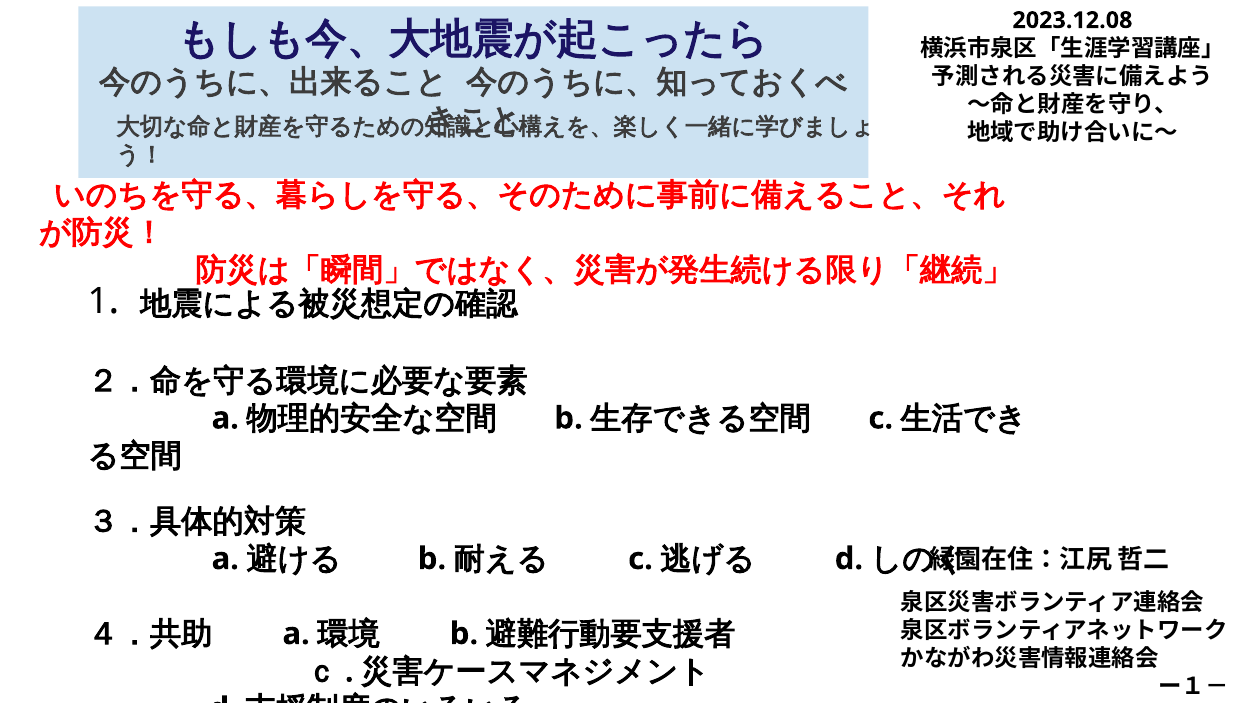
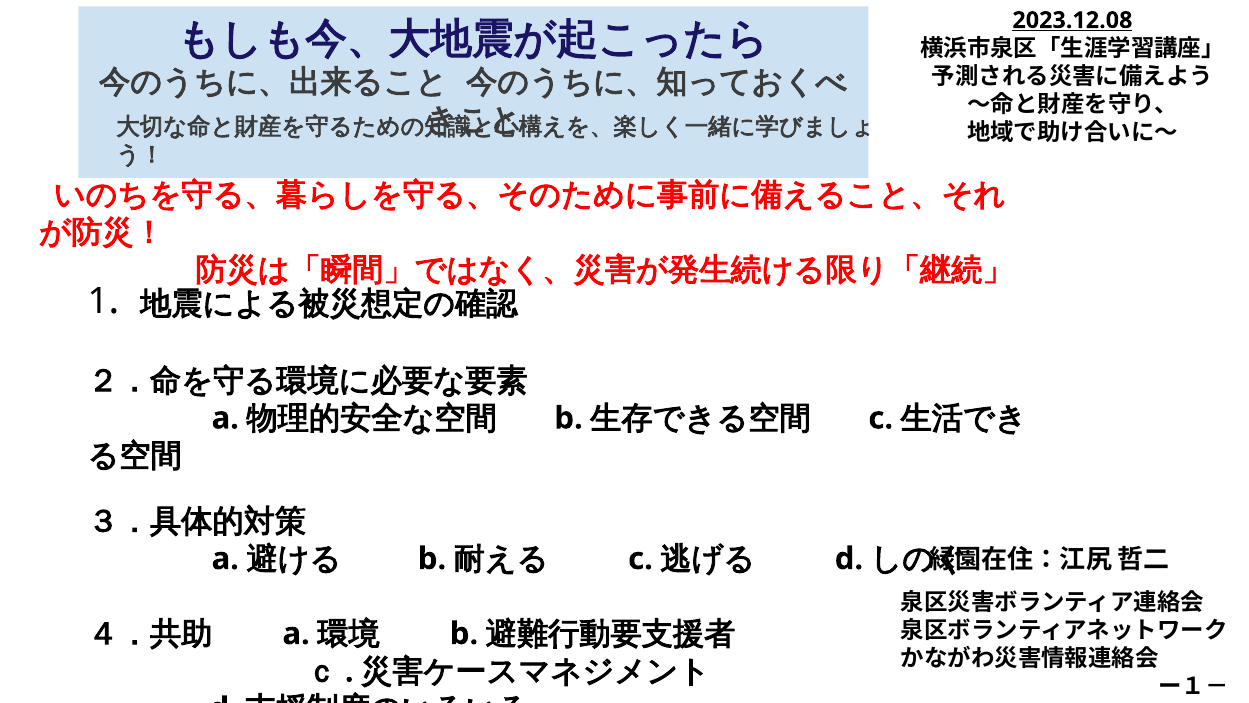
2023.12.08 underline: none -> present (1072, 20)
